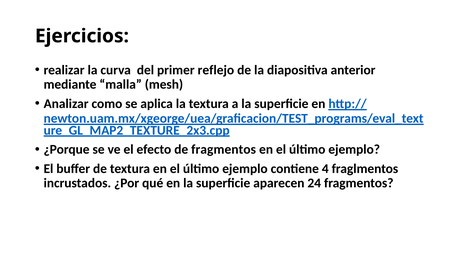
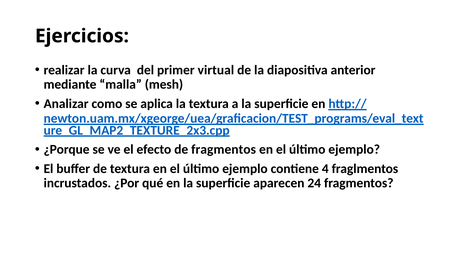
reflejo: reflejo -> virtual (216, 70)
